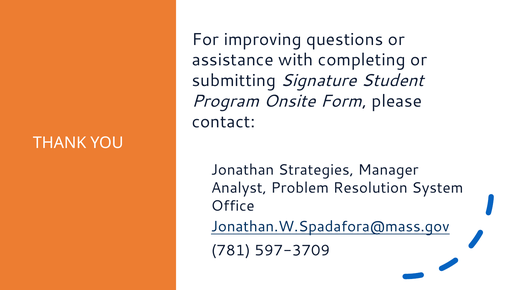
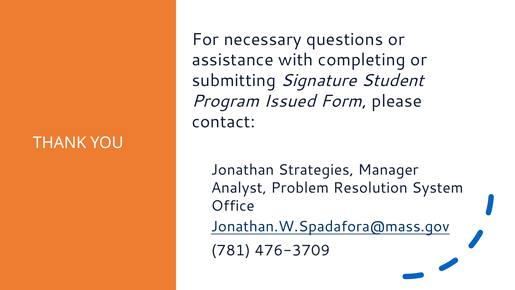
improving: improving -> necessary (263, 39)
Onsite: Onsite -> Issued (290, 101)
597-3709: 597-3709 -> 476-3709 (292, 250)
